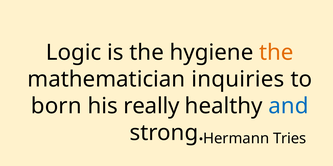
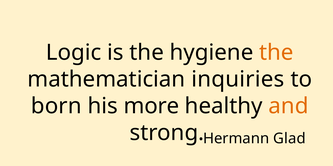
really: really -> more (151, 106)
and colour: blue -> orange (288, 106)
Tries: Tries -> Glad (290, 139)
